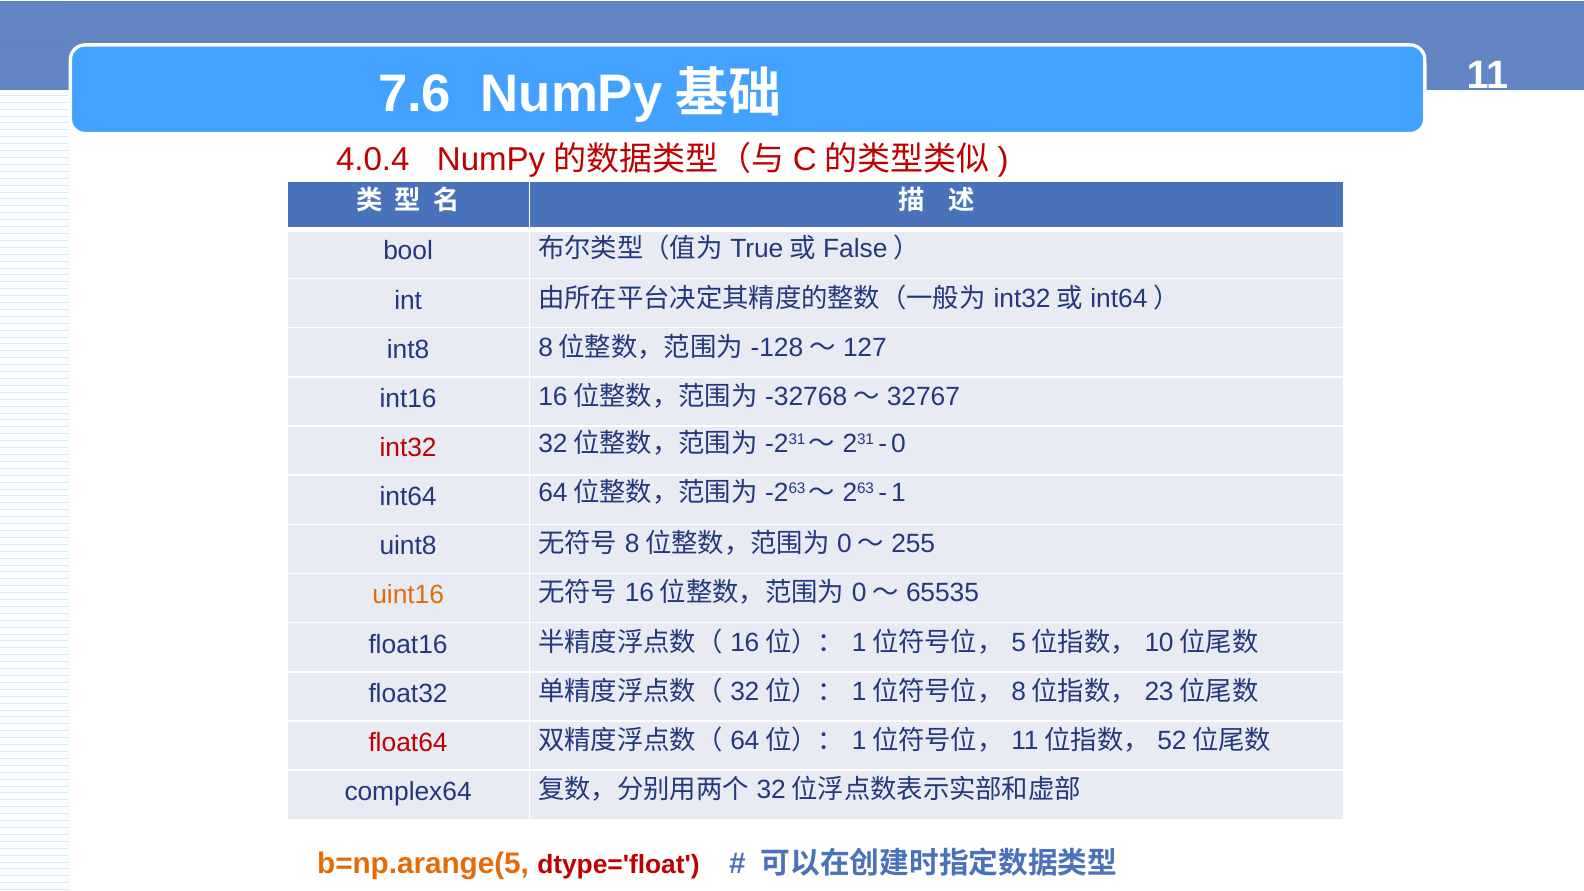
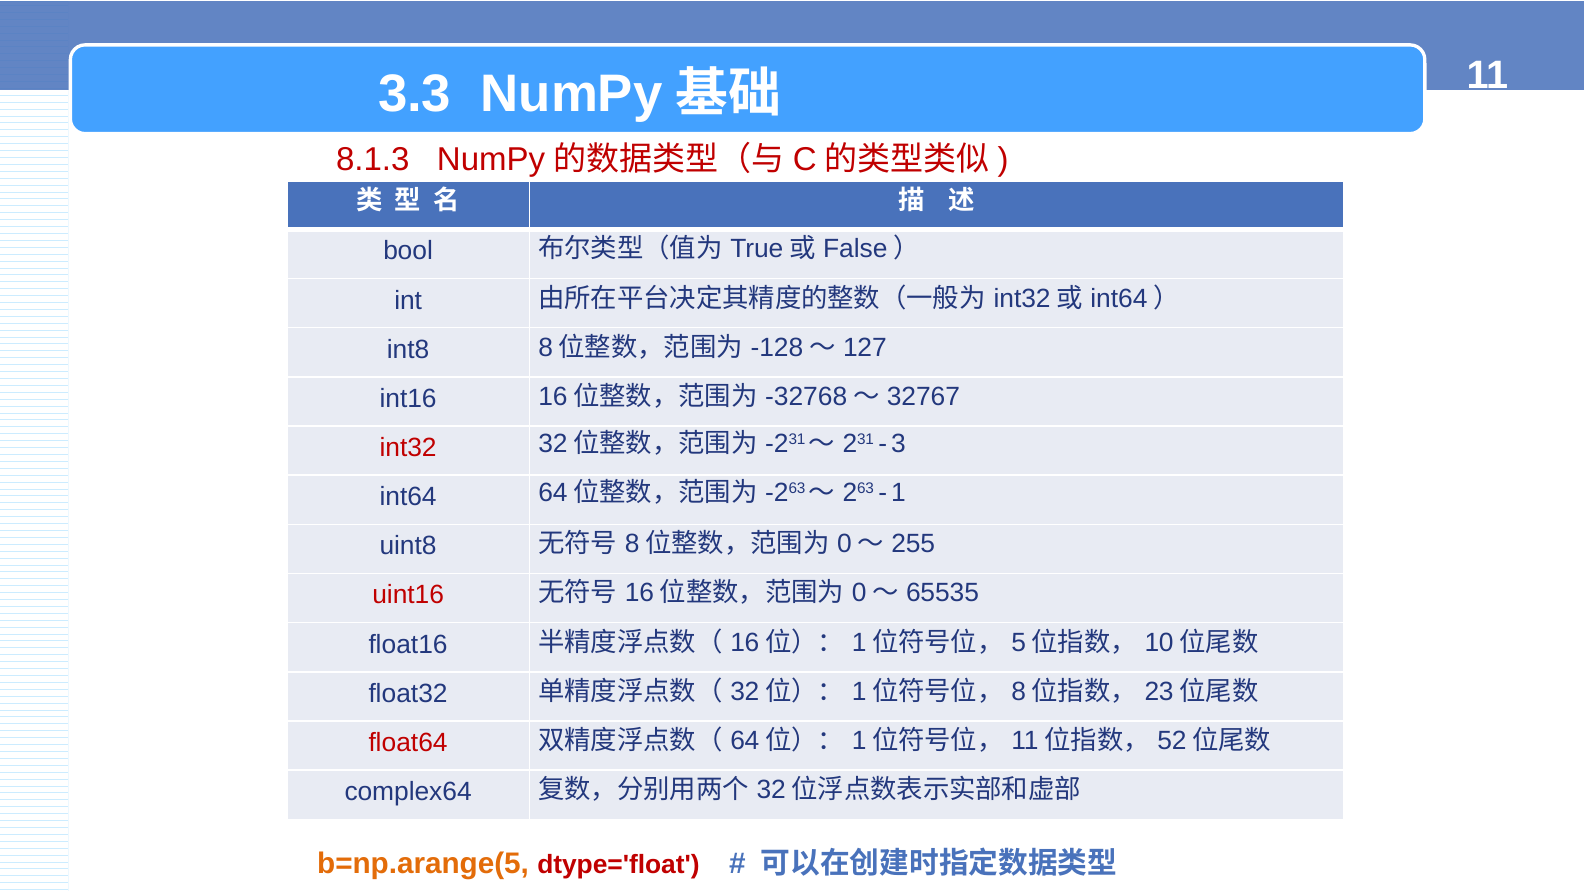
7.6: 7.6 -> 3.3 (415, 94)
4.0.4: 4.0.4 -> 8.1.3 (373, 160)
0: 0 -> 3 (899, 444)
uint16 colour: orange -> red (408, 595)
